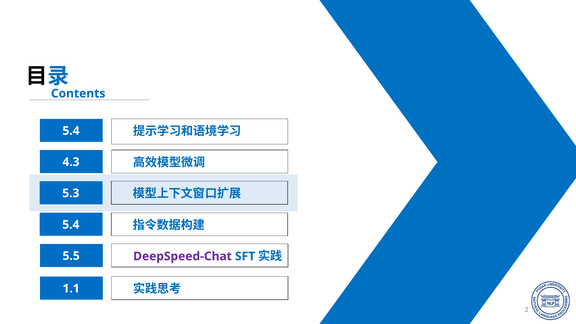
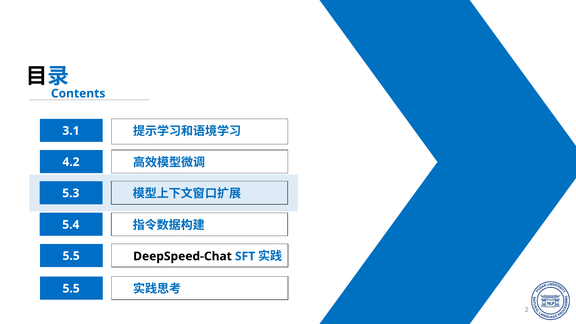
5.4: 5.4 -> 3.1 (71, 131)
4.3: 4.3 -> 4.2 (71, 162)
DeepSpeed-Chat colour: purple -> black (183, 256)
1.1: 1.1 -> 5.5 (71, 289)
